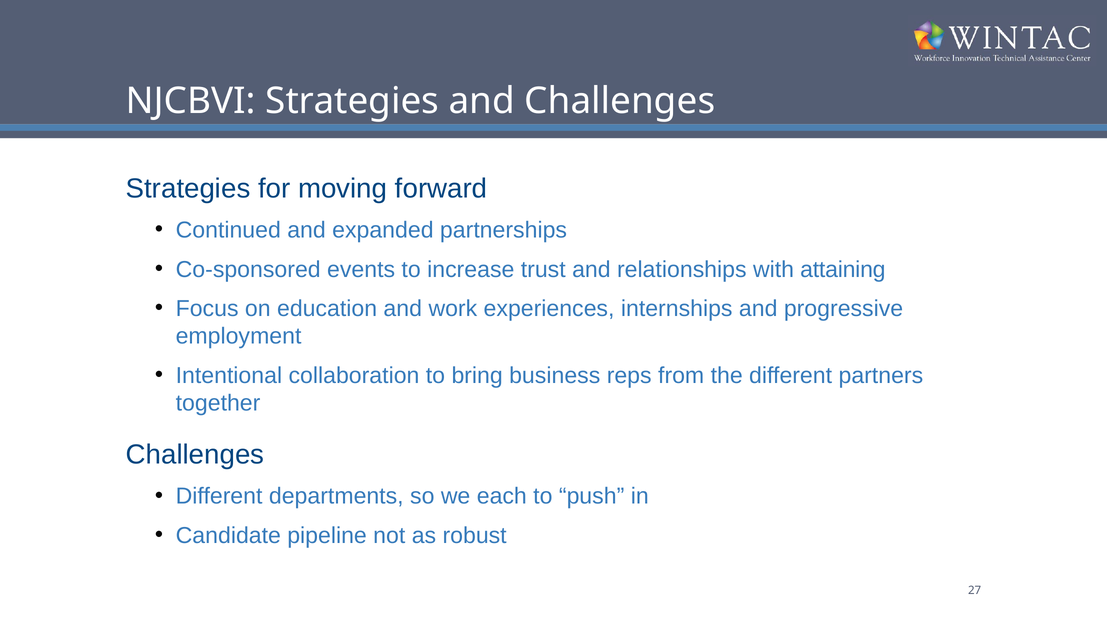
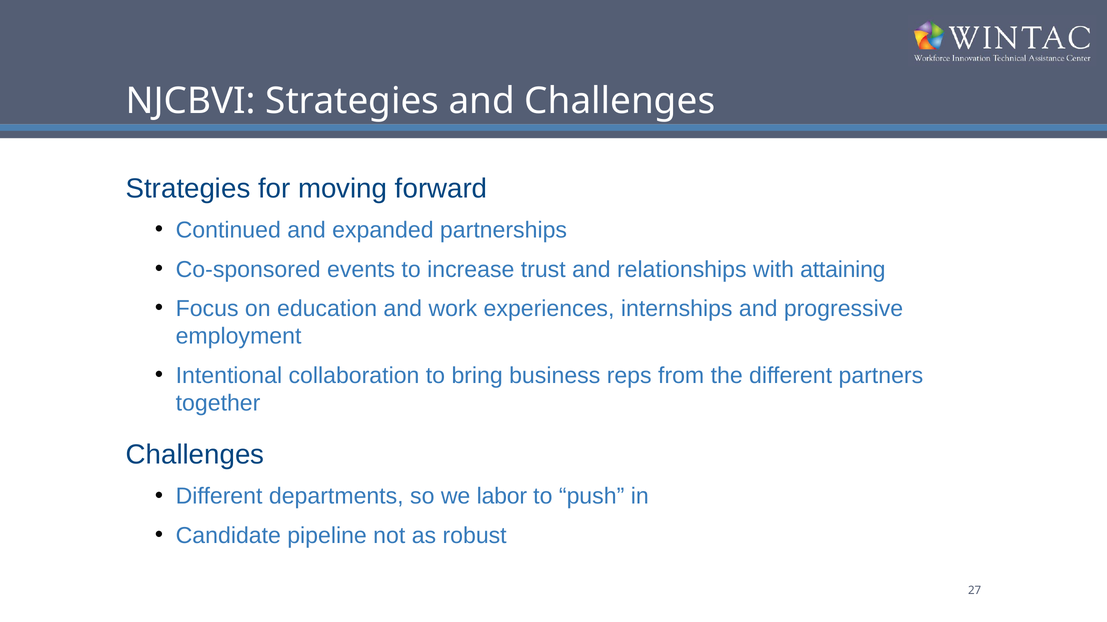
each: each -> labor (502, 497)
